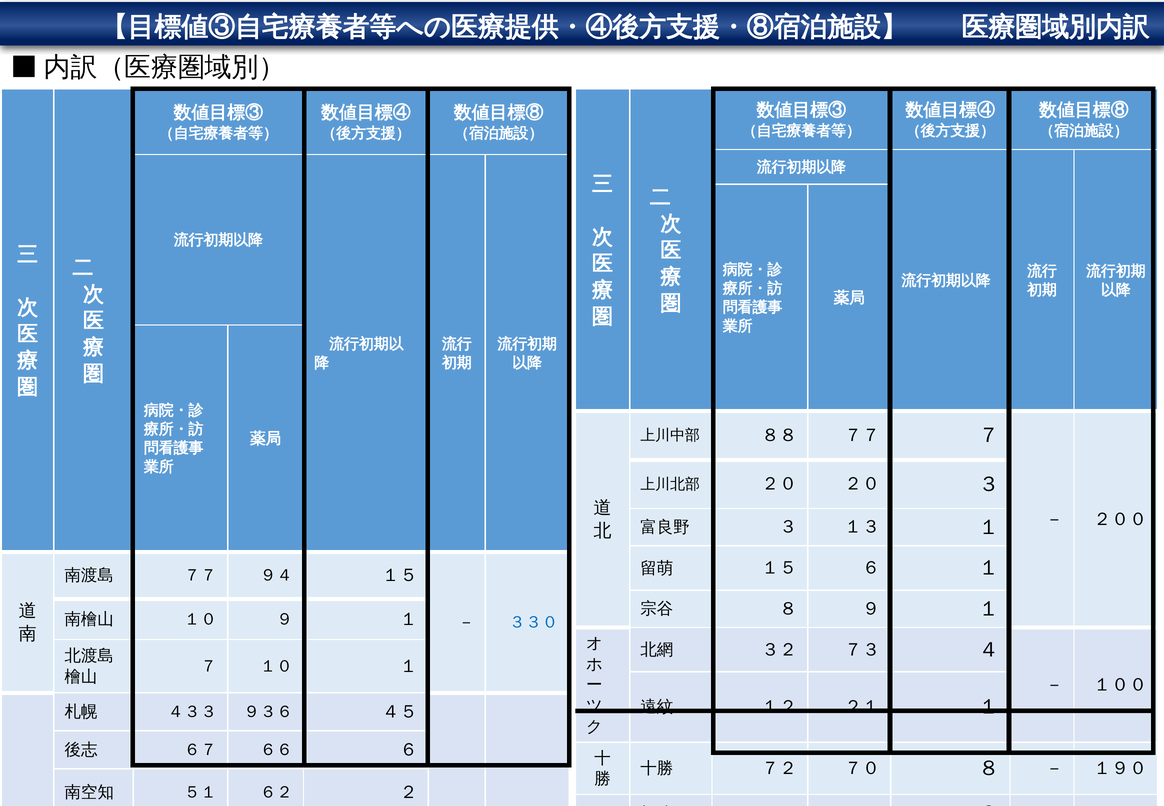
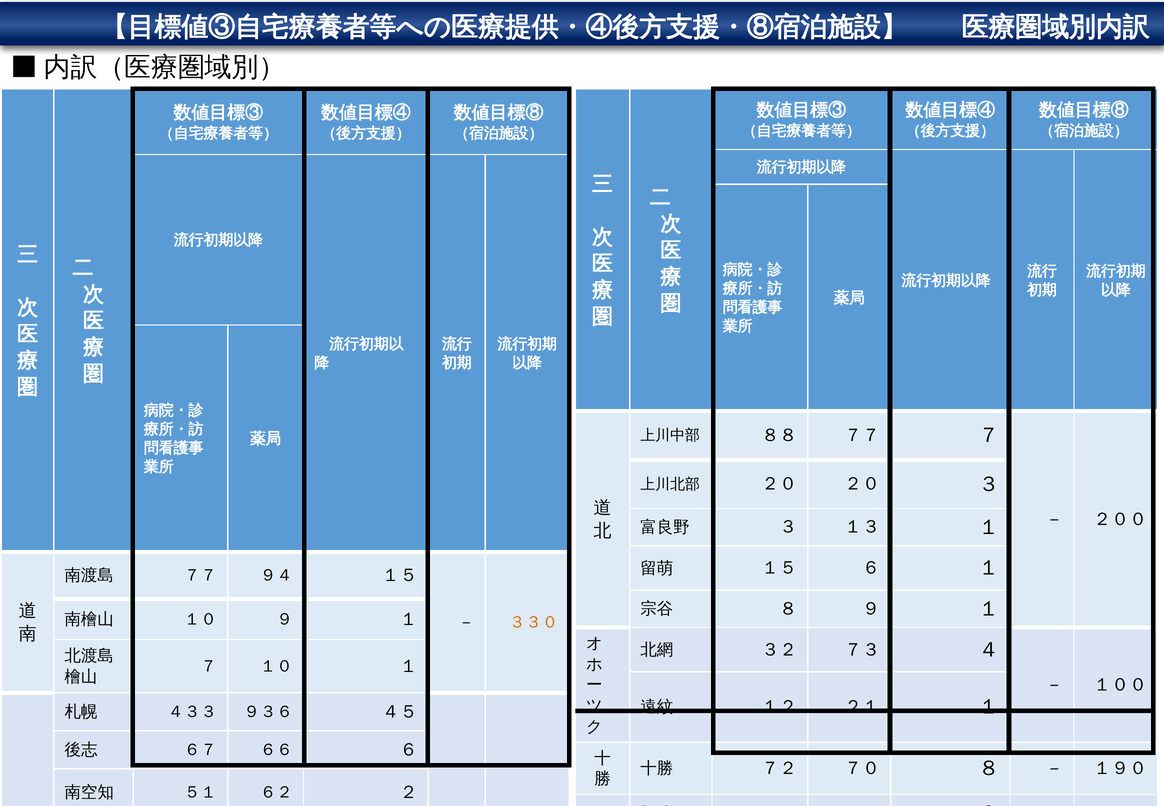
３３０ colour: blue -> orange (534, 622)
